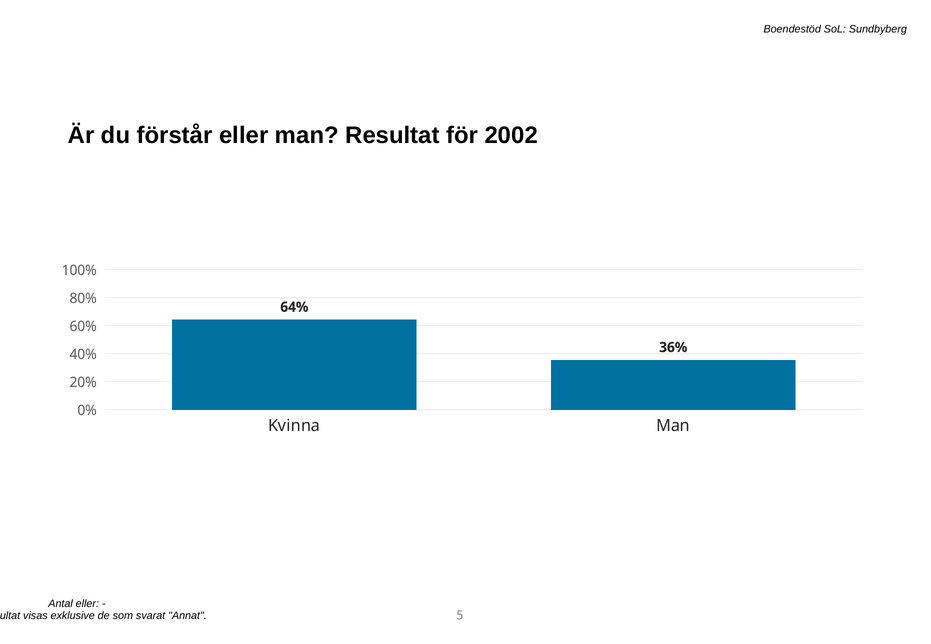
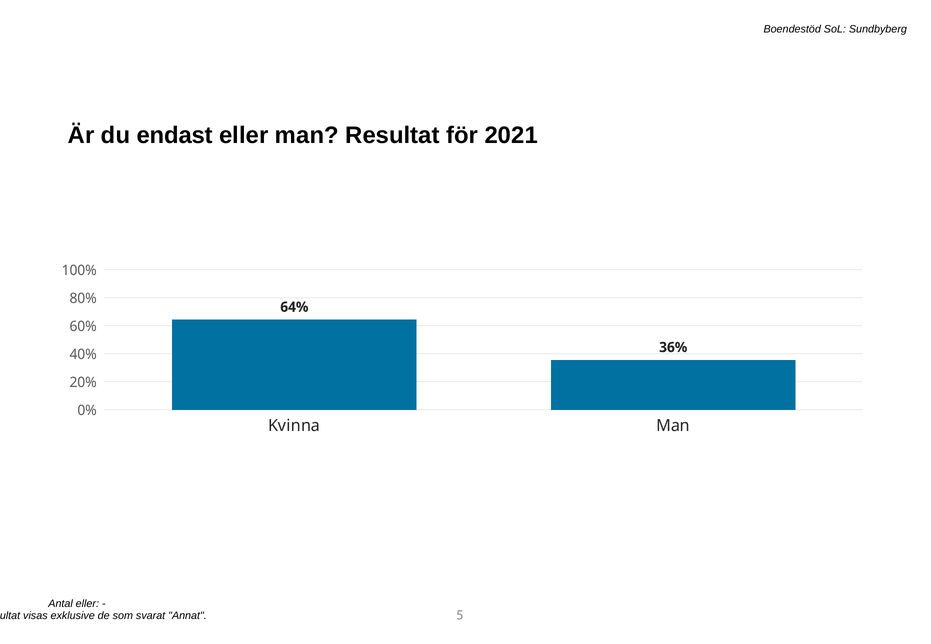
förstår: förstår -> endast (175, 136)
2002: 2002 -> 2021 (511, 136)
